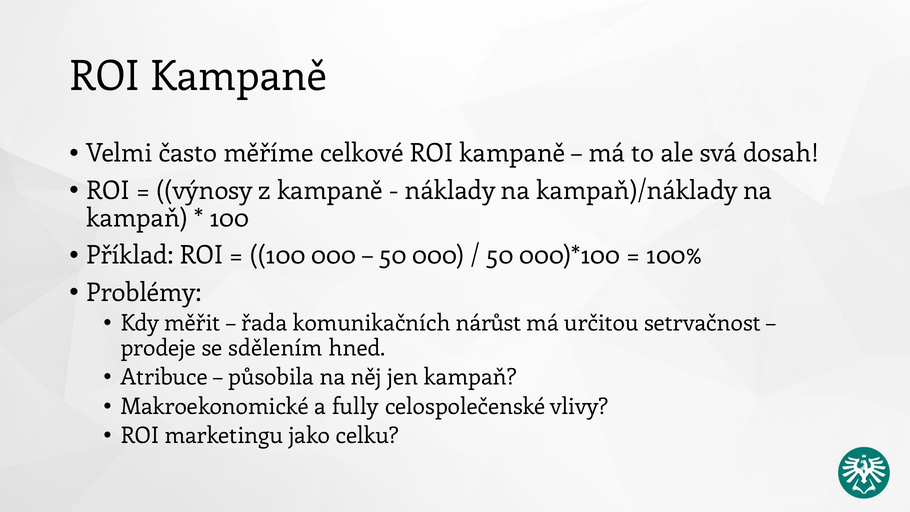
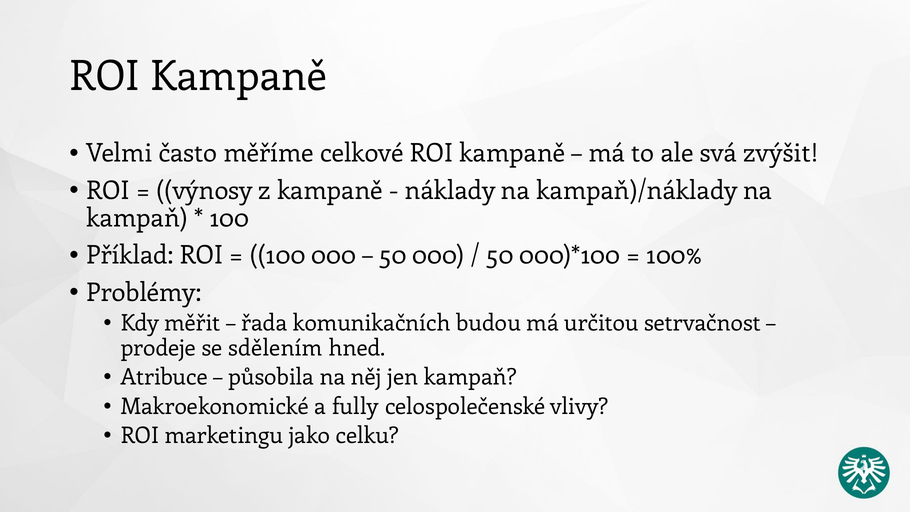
dosah: dosah -> zvýšit (781, 153)
nárůst: nárůst -> budou (489, 323)
